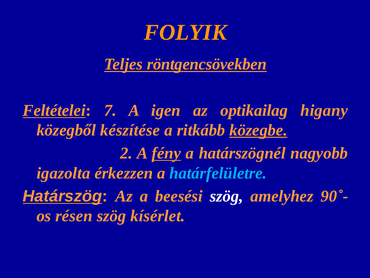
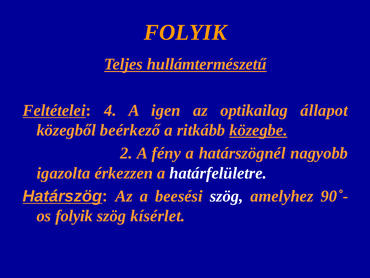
röntgencsövekben: röntgencsövekben -> hullámtermészetű (207, 64)
7: 7 -> 4 (110, 110)
higany: higany -> állapot (324, 110)
készítése: készítése -> beérkező (130, 130)
fény underline: present -> none (166, 153)
határfelületre colour: light blue -> white (218, 173)
os résen: résen -> folyik (74, 216)
